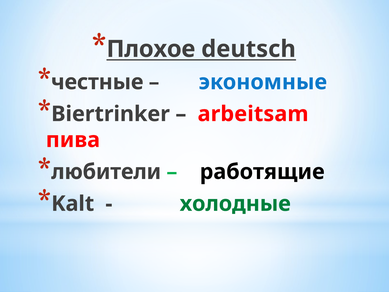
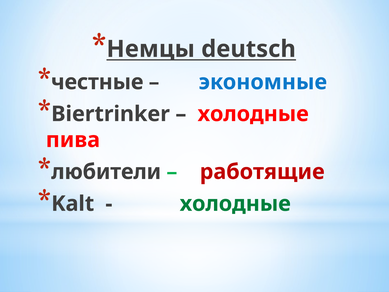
Плохое: Плохое -> Немцы (151, 49)
arbeitsam: arbeitsam -> холодные (253, 114)
работящие colour: black -> red (262, 172)
